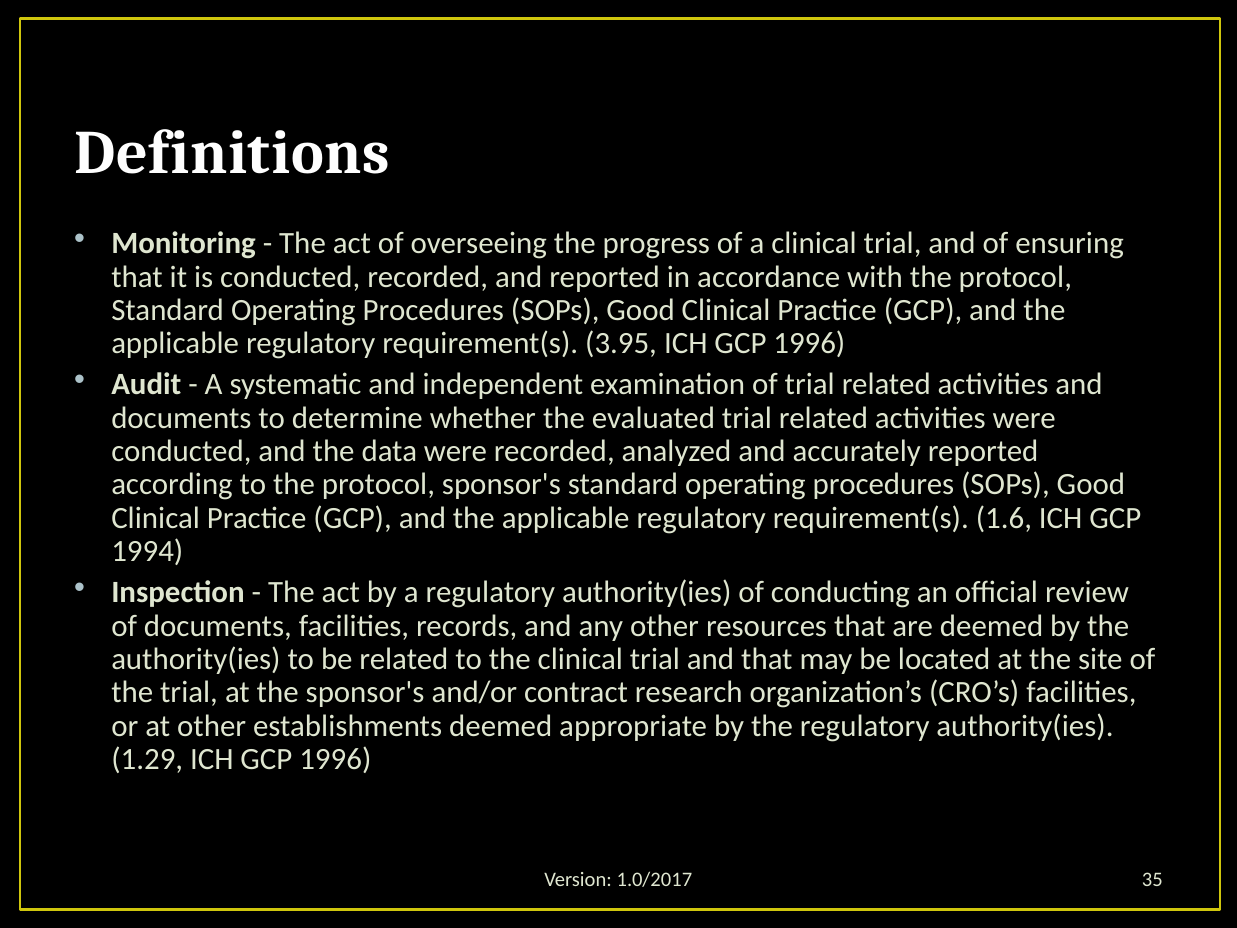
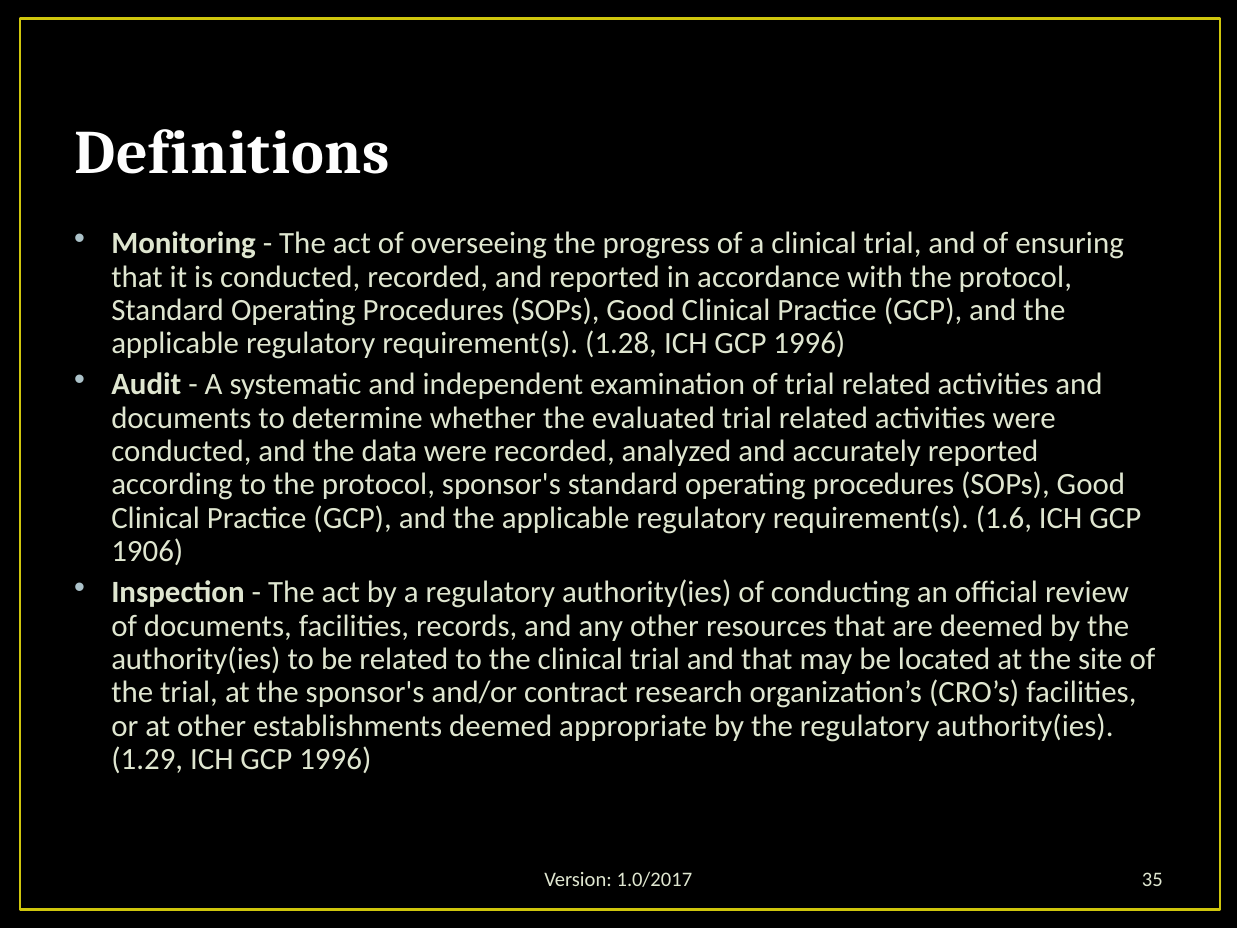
3.95: 3.95 -> 1.28 (621, 344)
1994: 1994 -> 1906 (147, 551)
